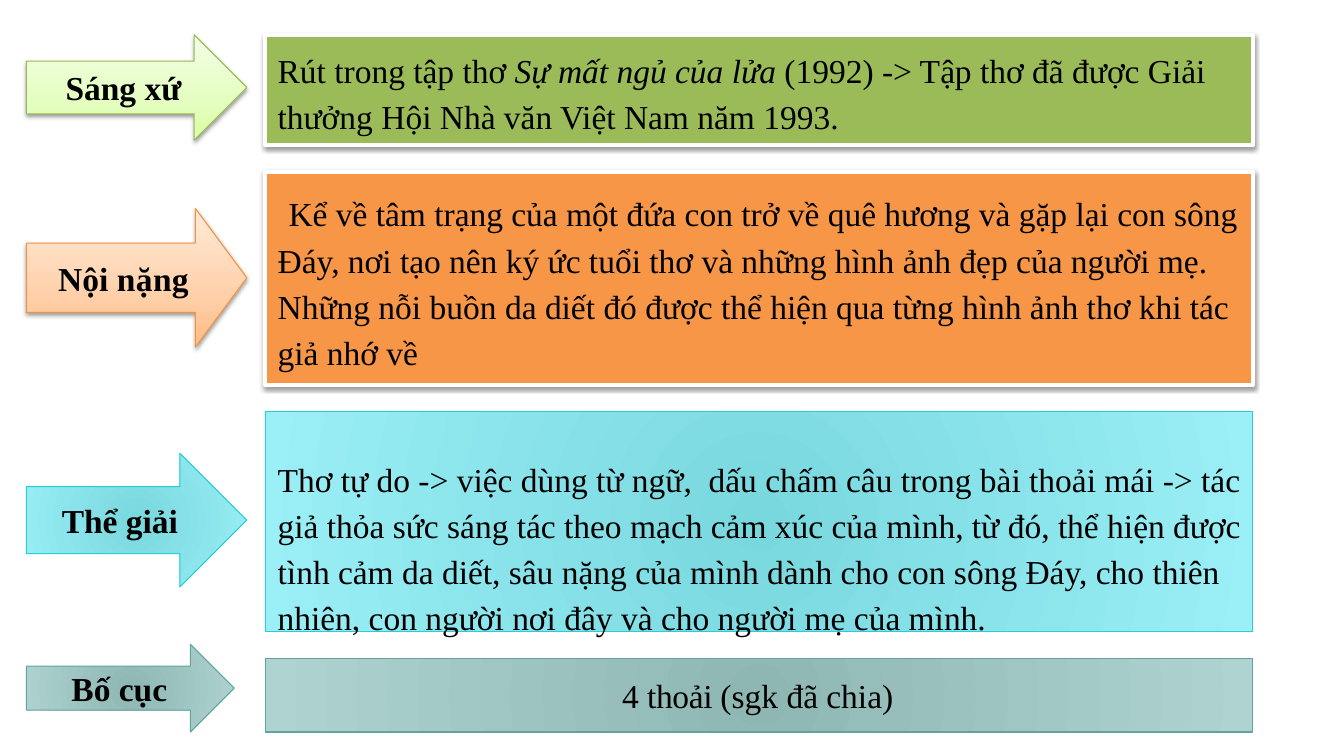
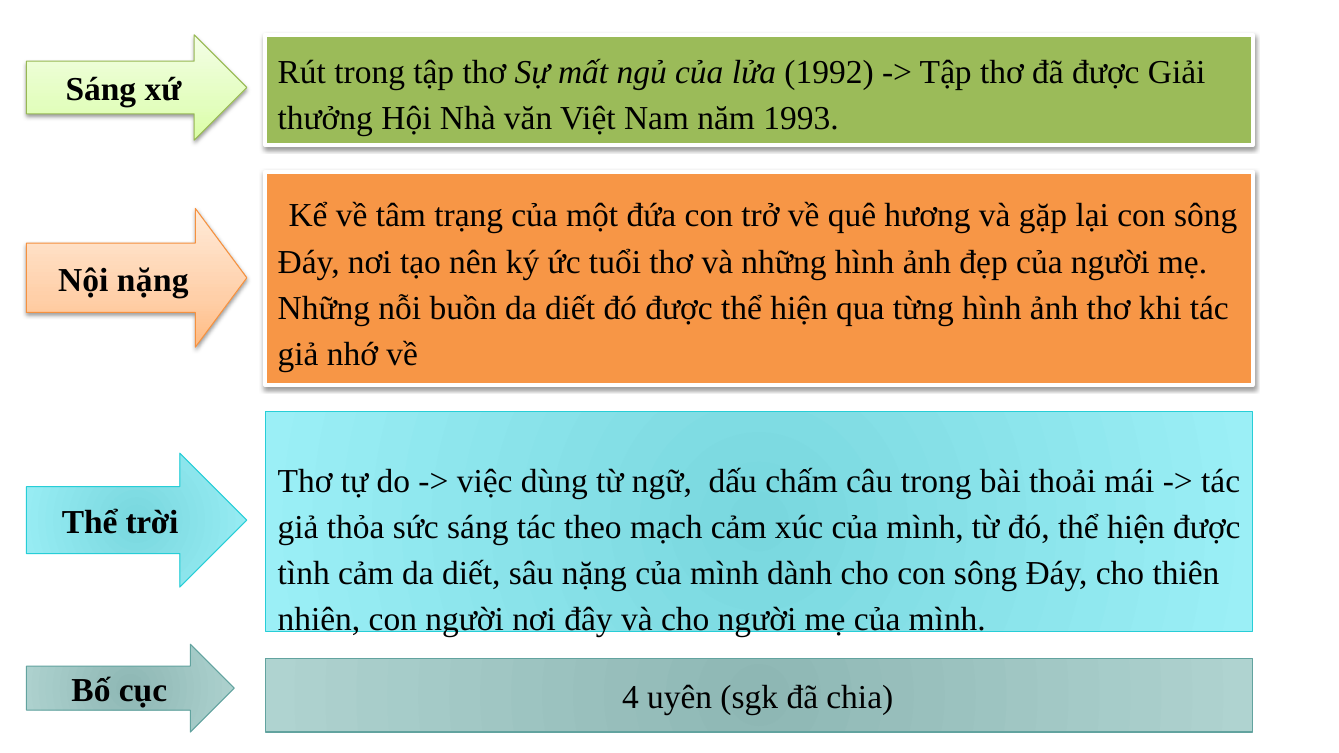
Thể giải: giải -> trời (152, 523)
4 thoải: thoải -> uyên (680, 698)
